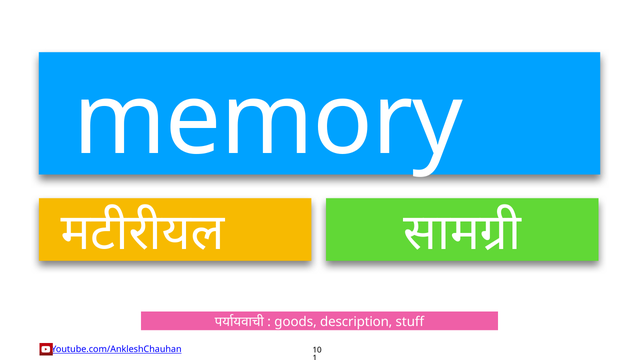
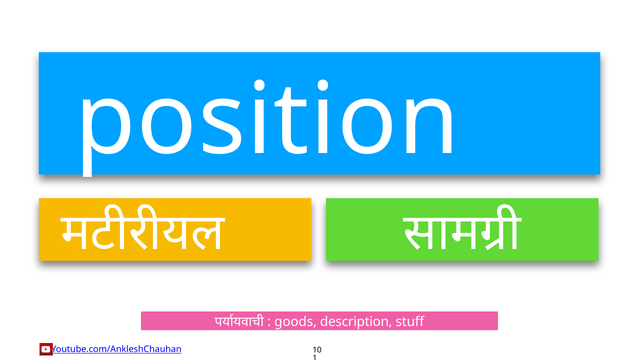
memory: memory -> position (267, 120)
